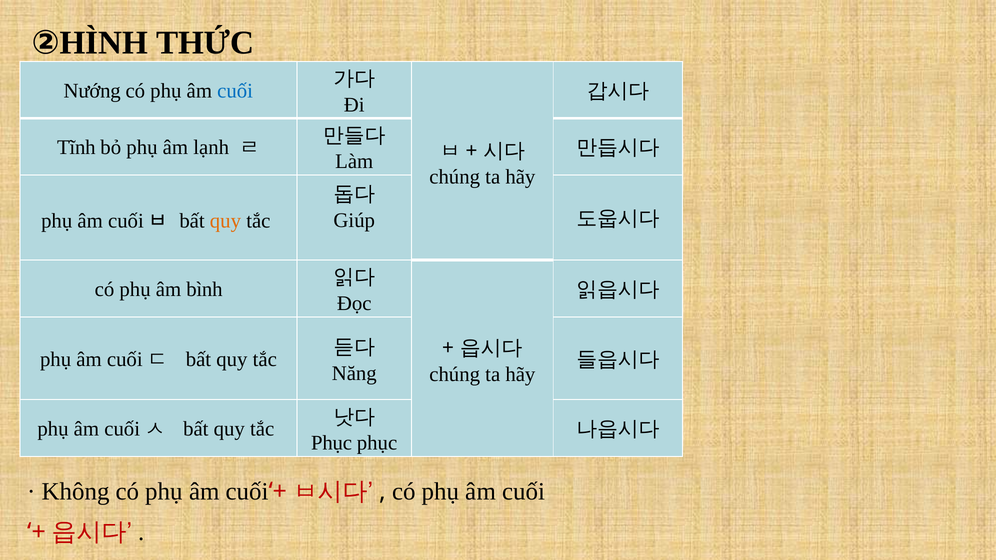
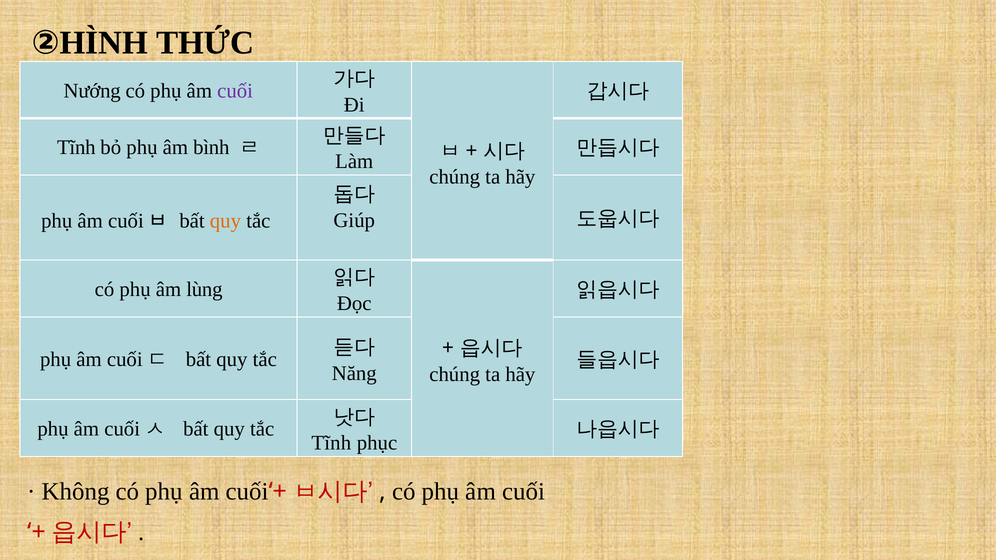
cuối colour: blue -> purple (235, 91)
lạnh: lạnh -> bình (211, 148)
bình: bình -> lùng (204, 290)
Phục: Phục -> Tĩnh (331, 443)
